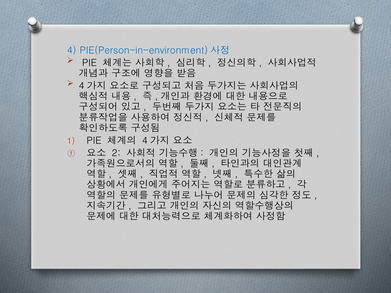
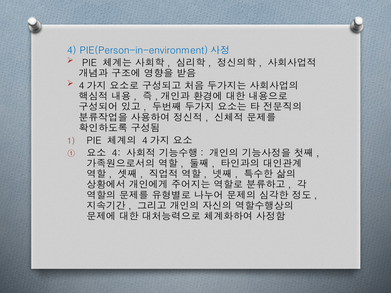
2: 2 -> 4 (116, 153)
